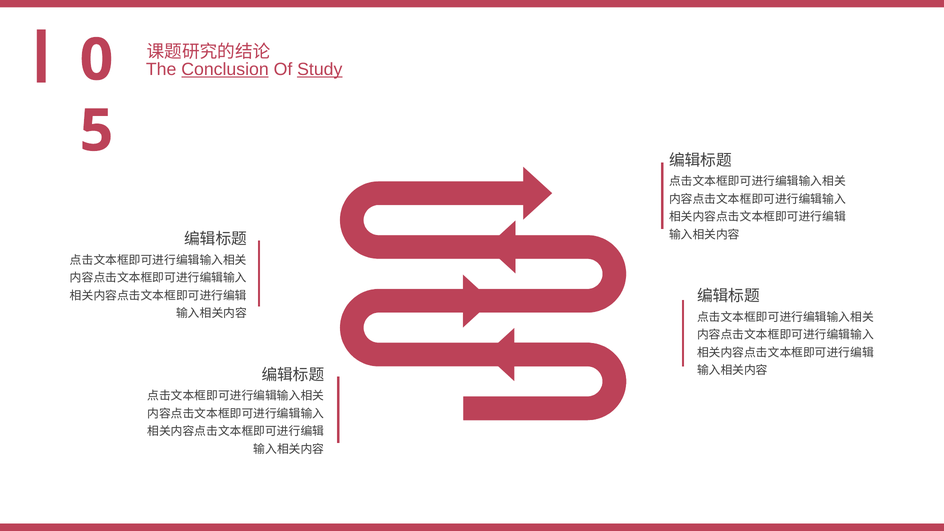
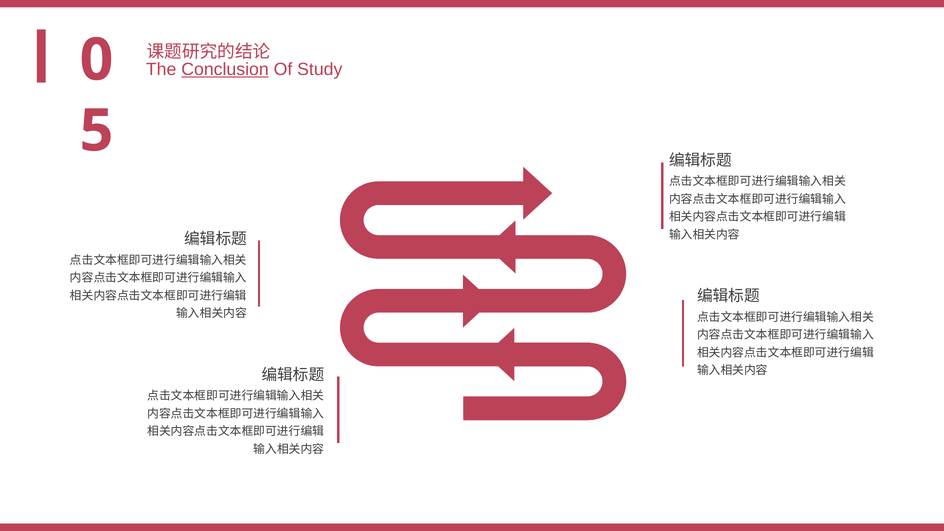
Study underline: present -> none (320, 69)
